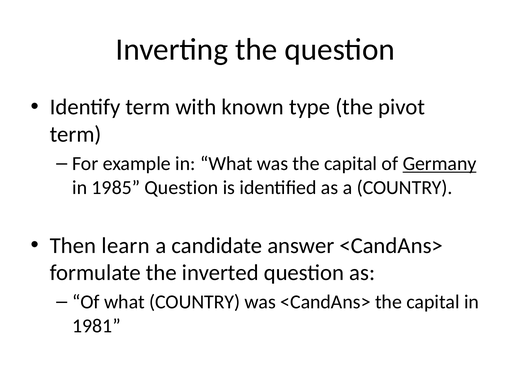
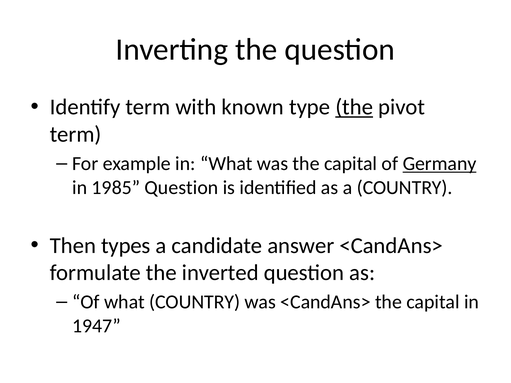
the underline: none -> present (354, 107)
learn: learn -> types (126, 246)
1981: 1981 -> 1947 (96, 326)
